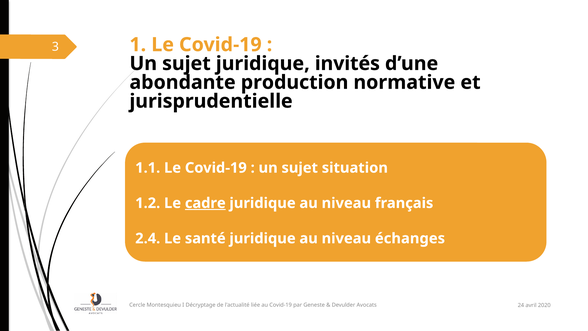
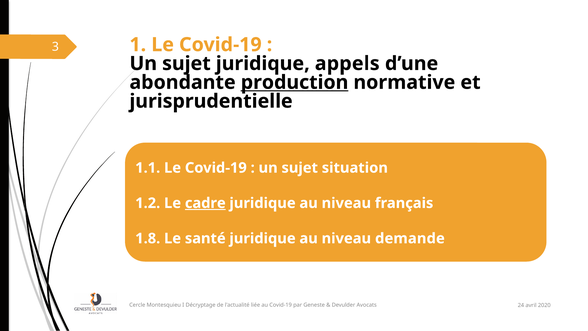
invités: invités -> appels (347, 63)
production underline: none -> present (295, 82)
2.4: 2.4 -> 1.8 (148, 238)
échanges: échanges -> demande (410, 238)
